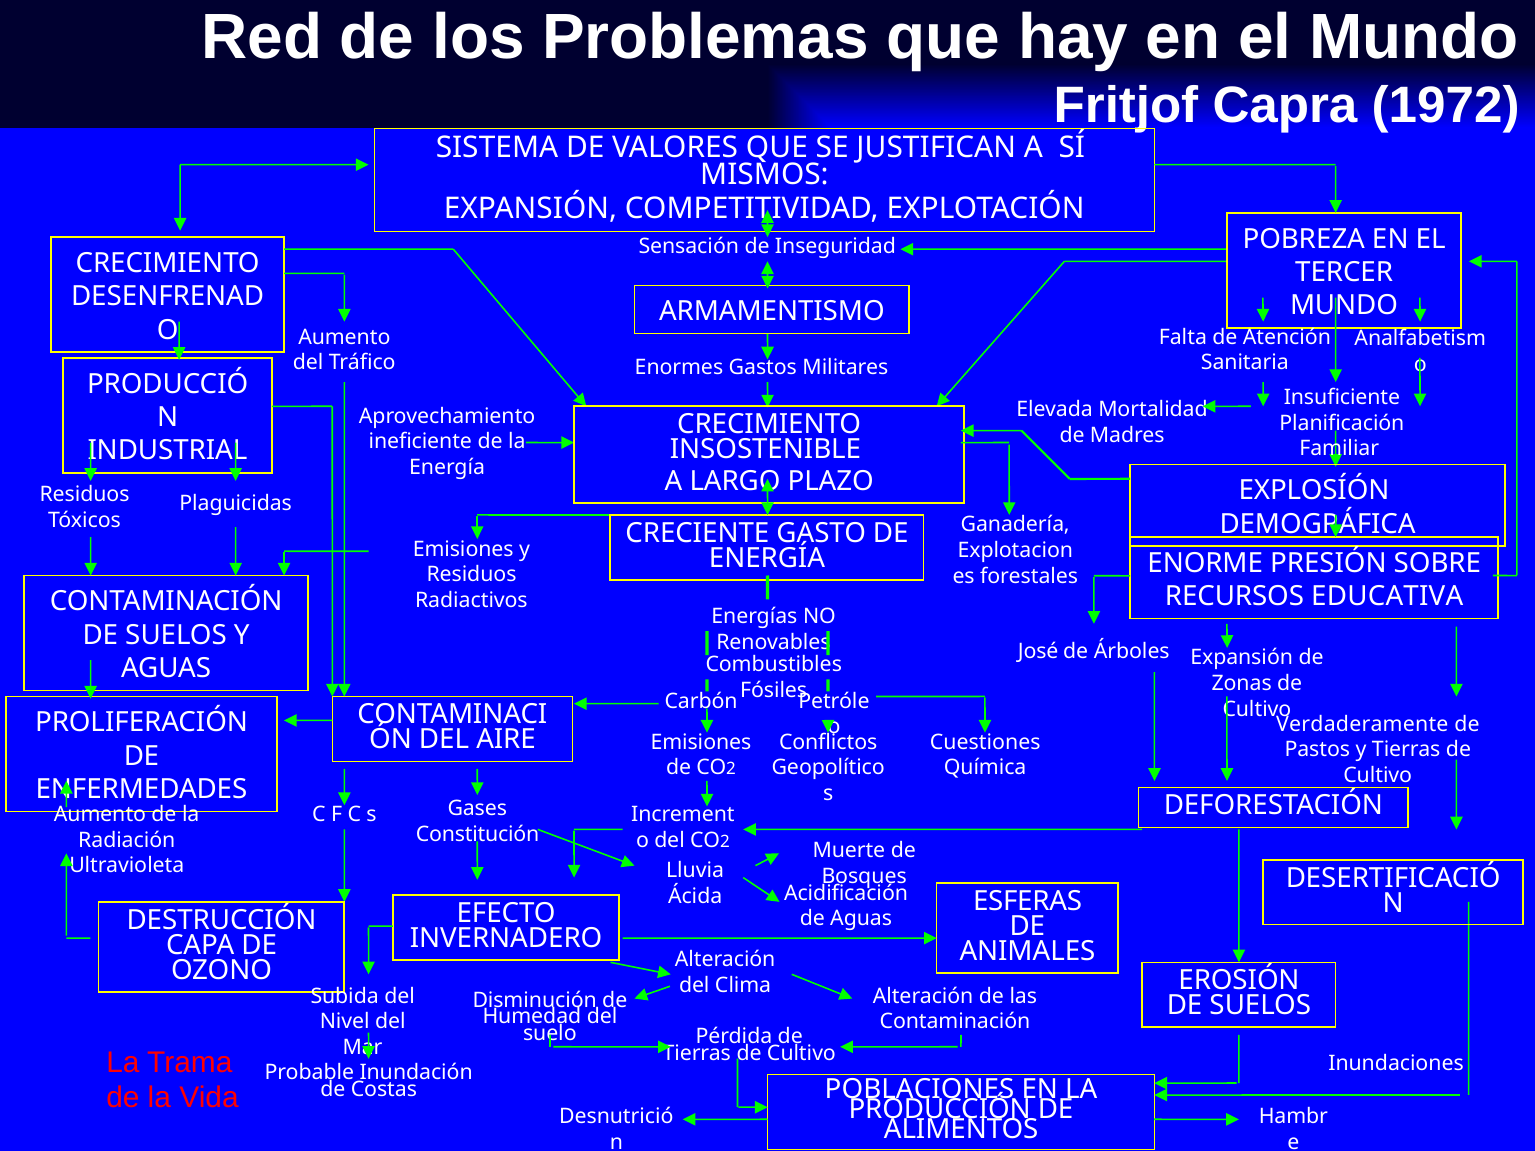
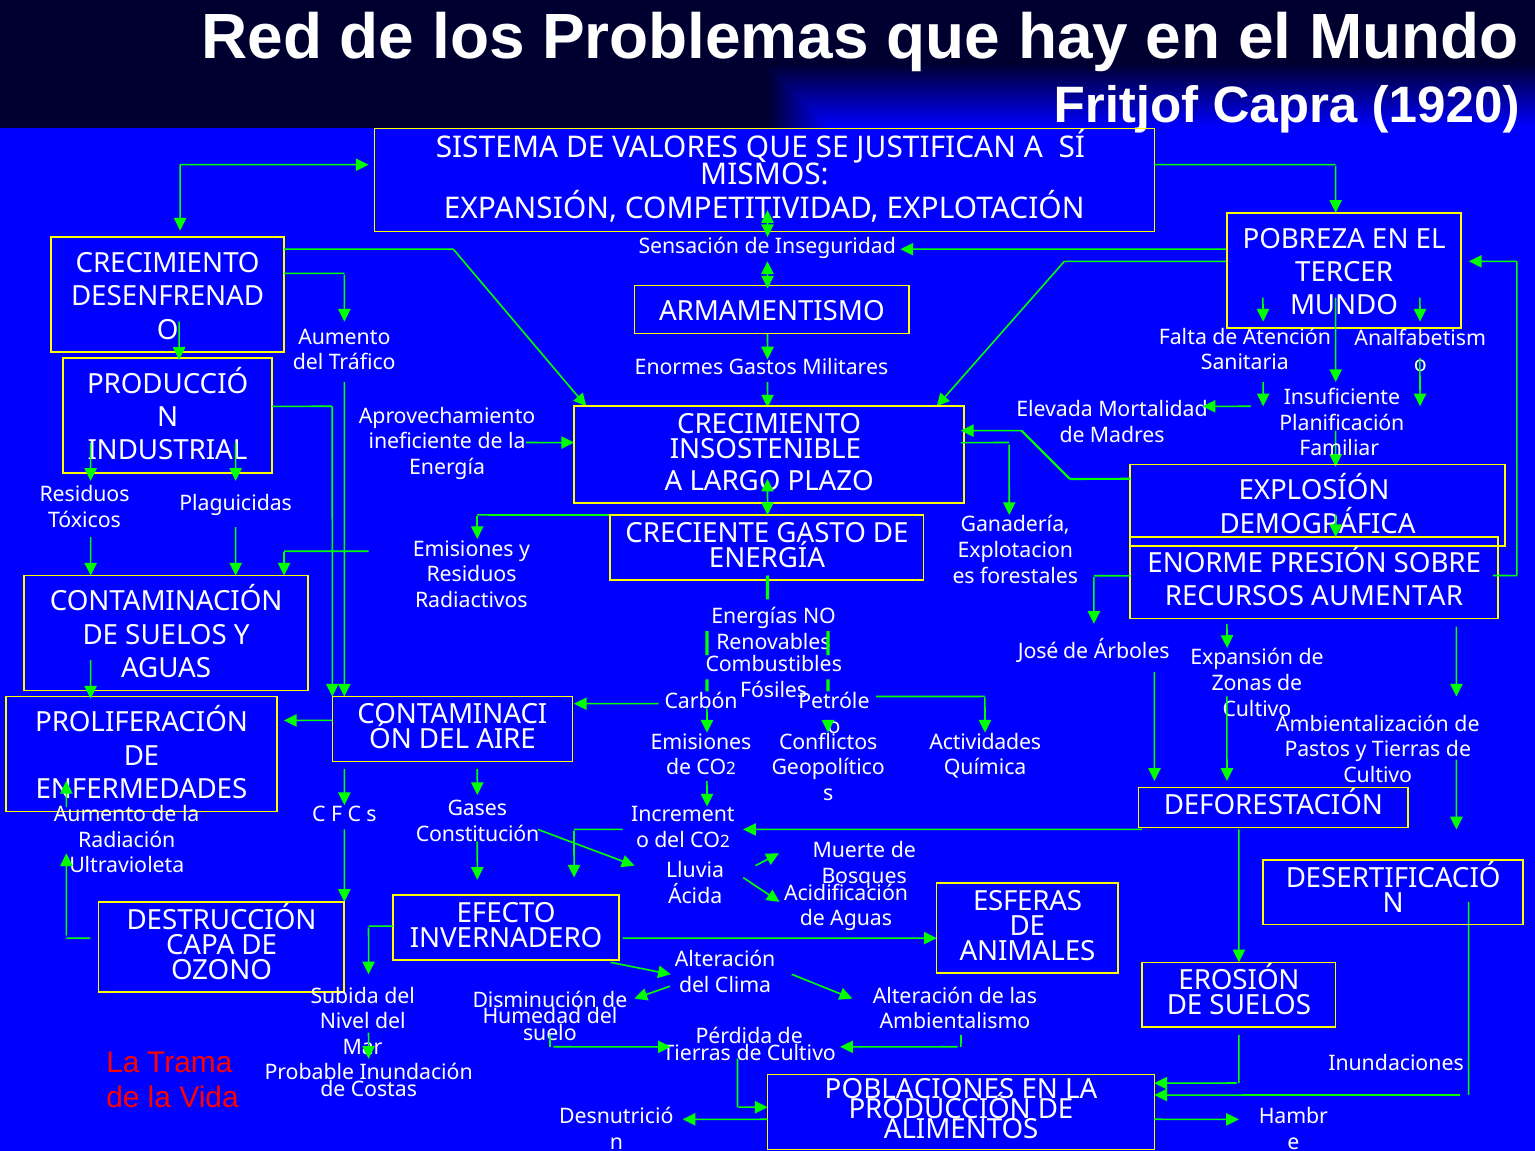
1972: 1972 -> 1920 (1446, 106)
EDUCATIVA: EDUCATIVA -> AUMENTAR (1387, 597)
Verdaderamente: Verdaderamente -> Ambientalización (1362, 724)
Cuestiones: Cuestiones -> Actividades (985, 742)
Contaminación: Contaminación -> Ambientalismo (955, 1022)
